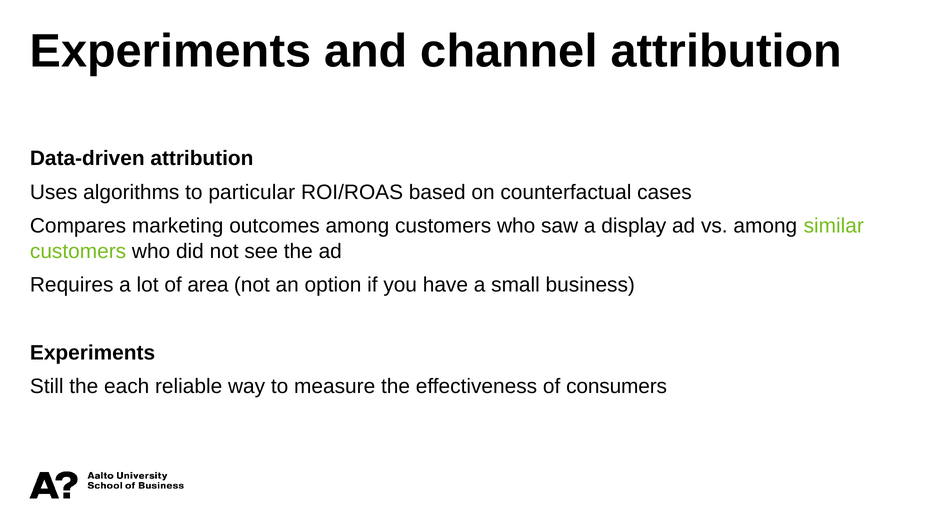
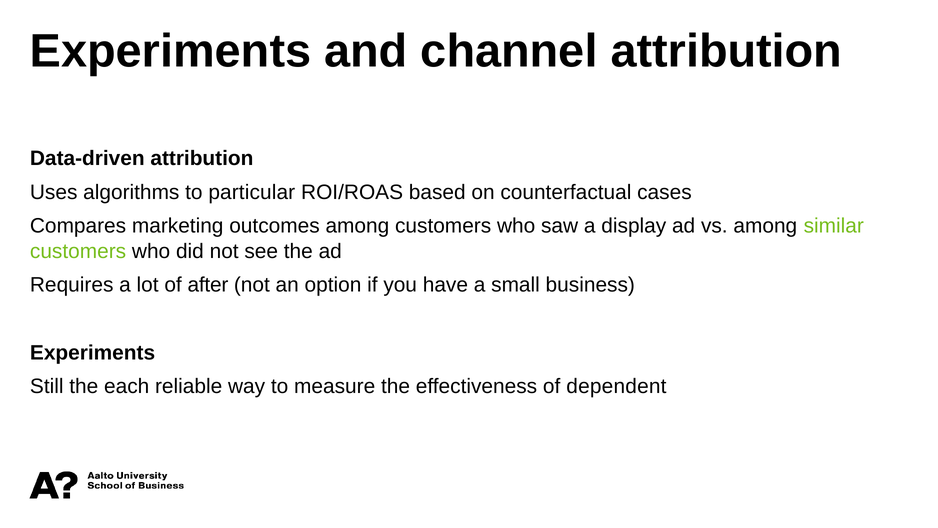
area: area -> after (208, 285)
consumers: consumers -> dependent (616, 386)
